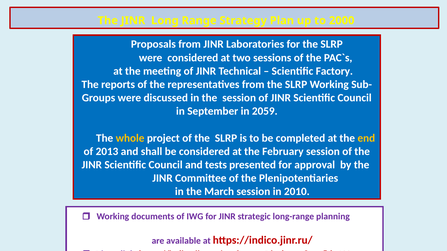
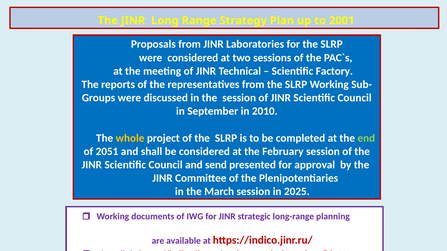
2000: 2000 -> 2001 (342, 21)
2059: 2059 -> 2010 (265, 111)
end colour: yellow -> light green (366, 138)
2013: 2013 -> 2051 (107, 152)
tests: tests -> send (216, 165)
2010: 2010 -> 2025 (297, 192)
